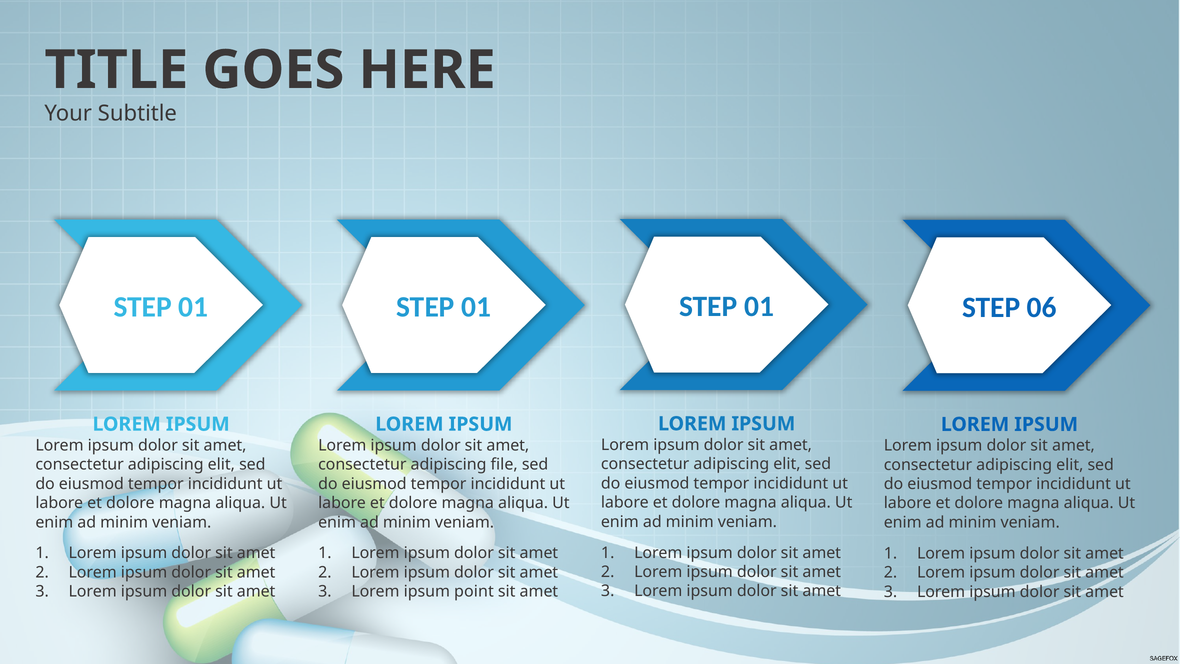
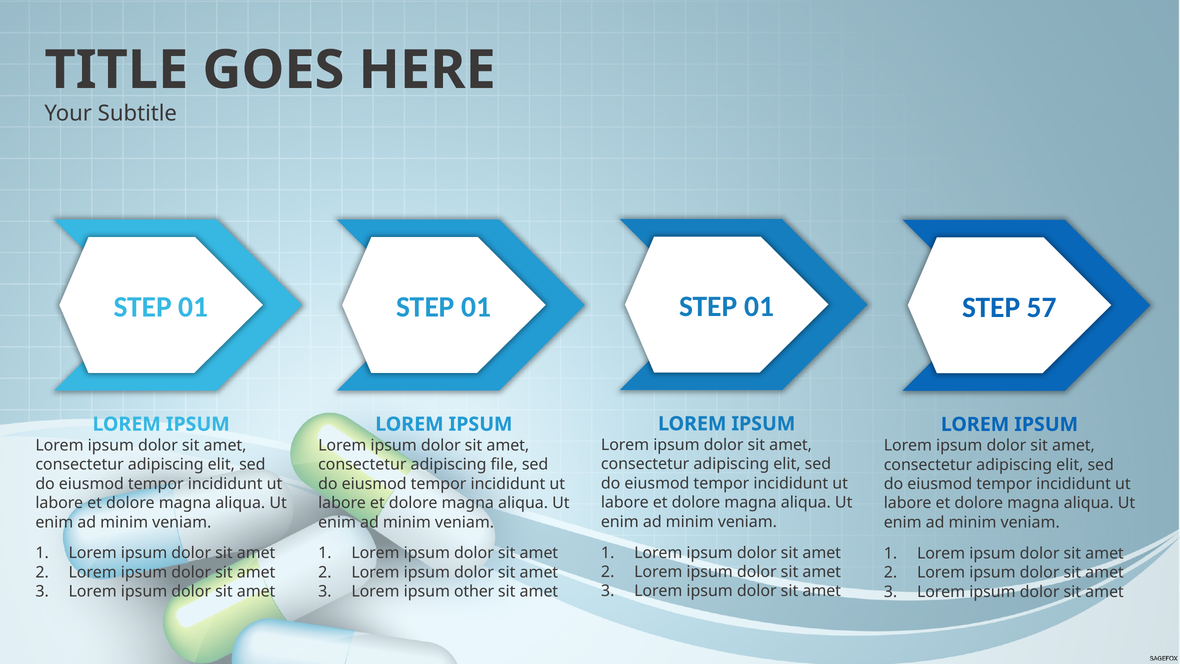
06: 06 -> 57 (1042, 307)
point: point -> other (474, 591)
